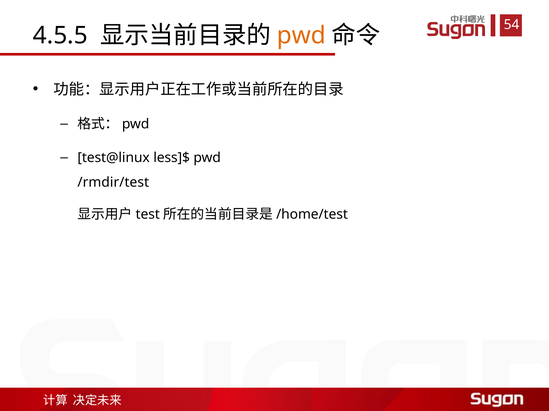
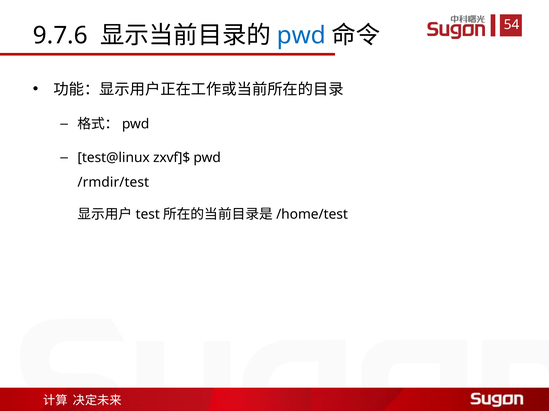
4.5.5: 4.5.5 -> 9.7.6 (60, 36)
pwd colour: orange -> blue (301, 36)
less]$: less]$ -> zxvf]$ (172, 158)
